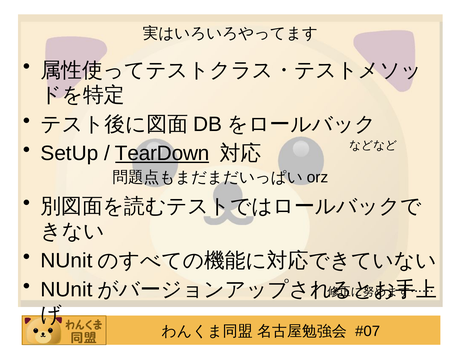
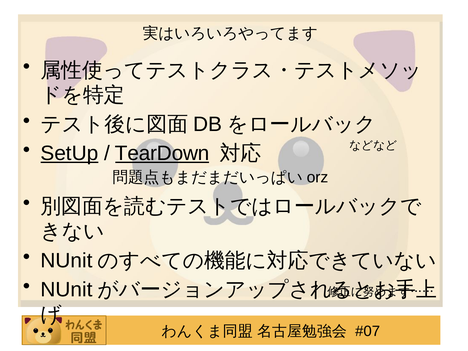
SetUp underline: none -> present (69, 153)
